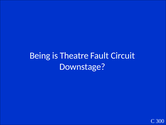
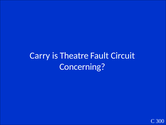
Being: Being -> Carry (40, 55)
Downstage: Downstage -> Concerning (82, 66)
